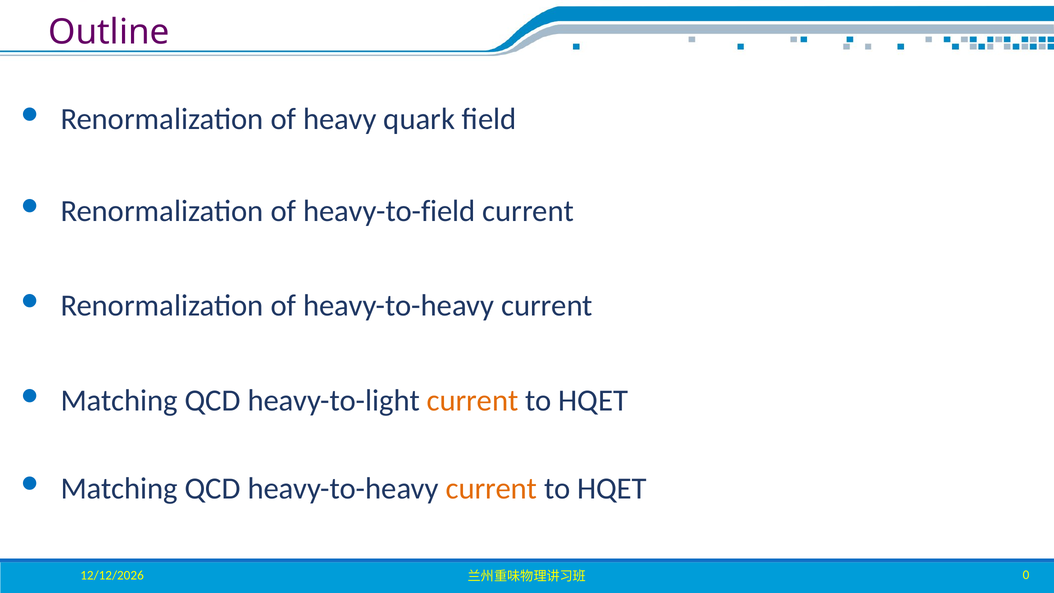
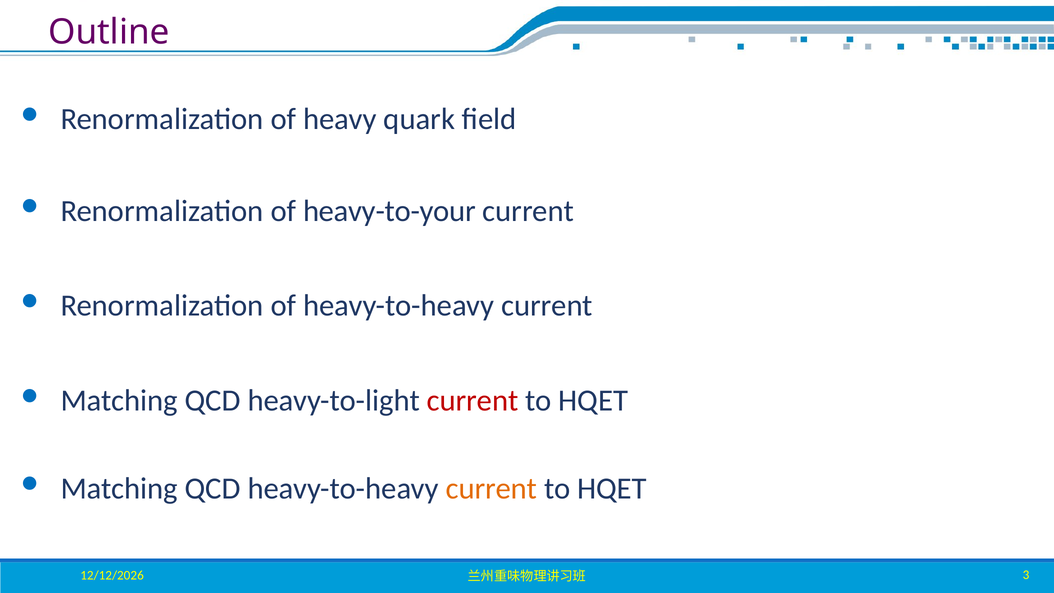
heavy-to-field: heavy-to-field -> heavy-to-your (389, 211)
current colour: orange -> red (473, 401)
0: 0 -> 3 (1026, 575)
